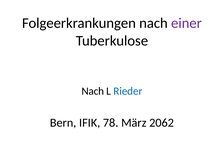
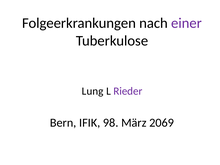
Nach: Nach -> Lung (93, 91)
Rieder colour: blue -> purple (128, 91)
78: 78 -> 98 (111, 123)
2062: 2062 -> 2069 (162, 123)
